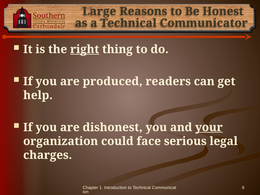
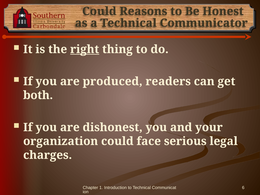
Large: Large -> Could (99, 11)
help: help -> both (38, 95)
your underline: present -> none (209, 127)
